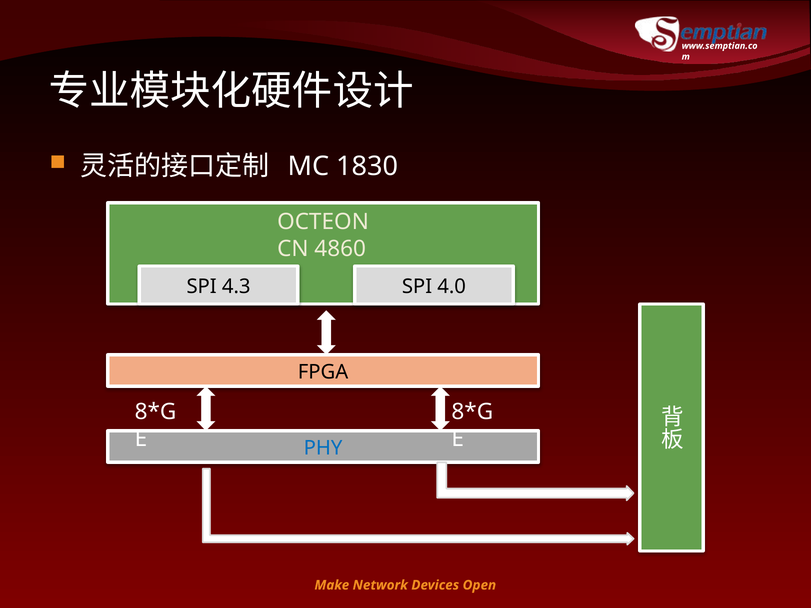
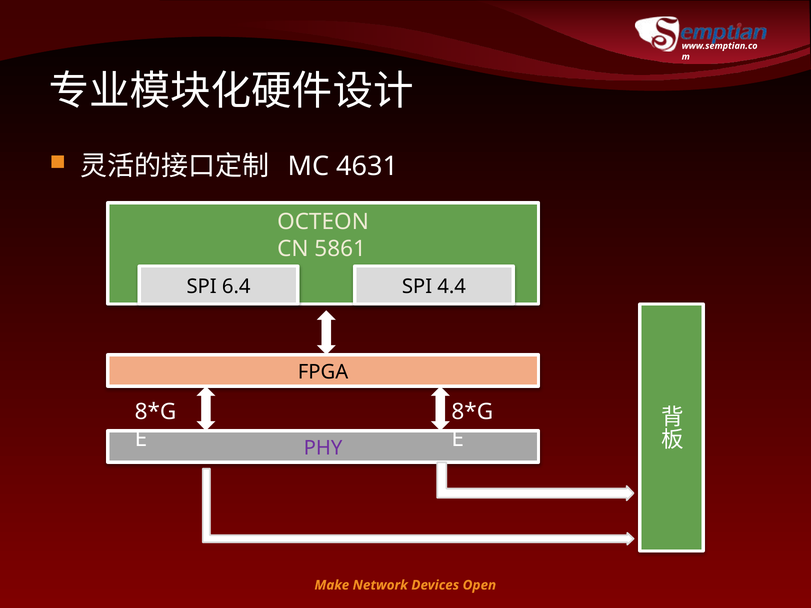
1830: 1830 -> 4631 (367, 167)
4860: 4860 -> 5861 (340, 249)
4.3: 4.3 -> 6.4 (236, 287)
4.0: 4.0 -> 4.4 (452, 287)
PHY colour: blue -> purple (323, 448)
